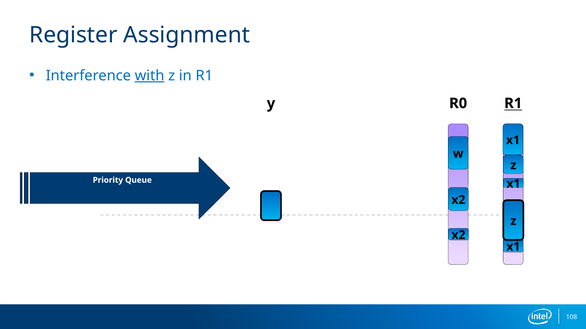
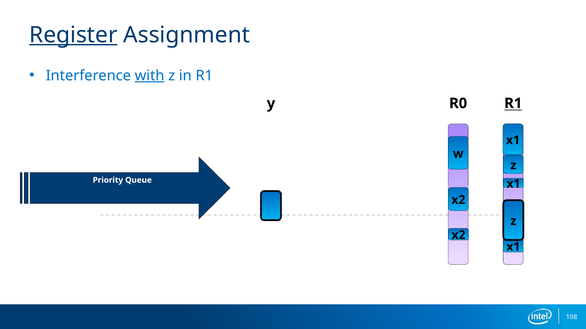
Register underline: none -> present (73, 35)
